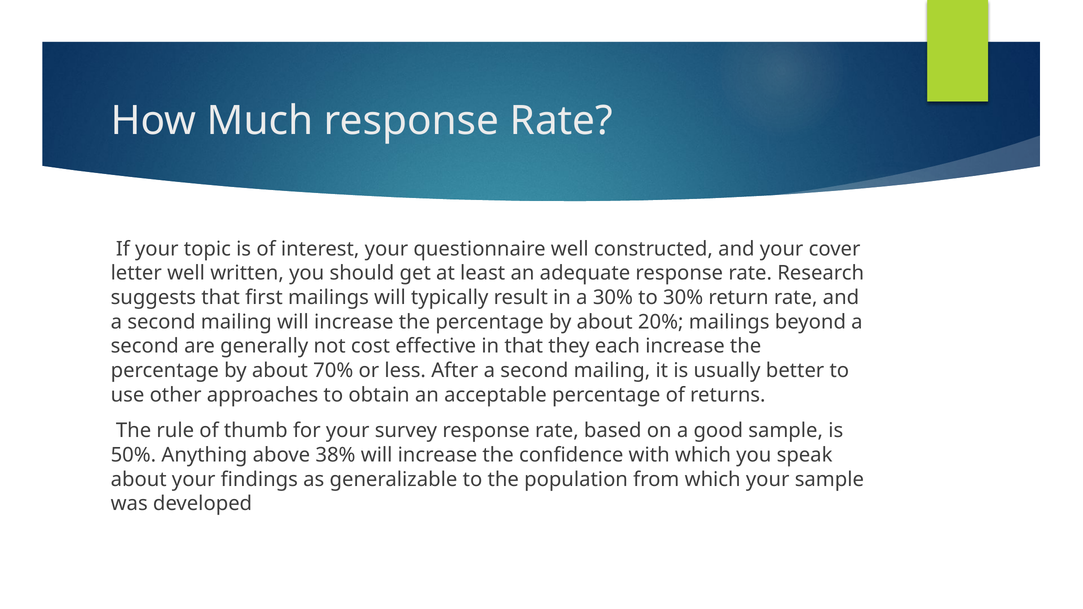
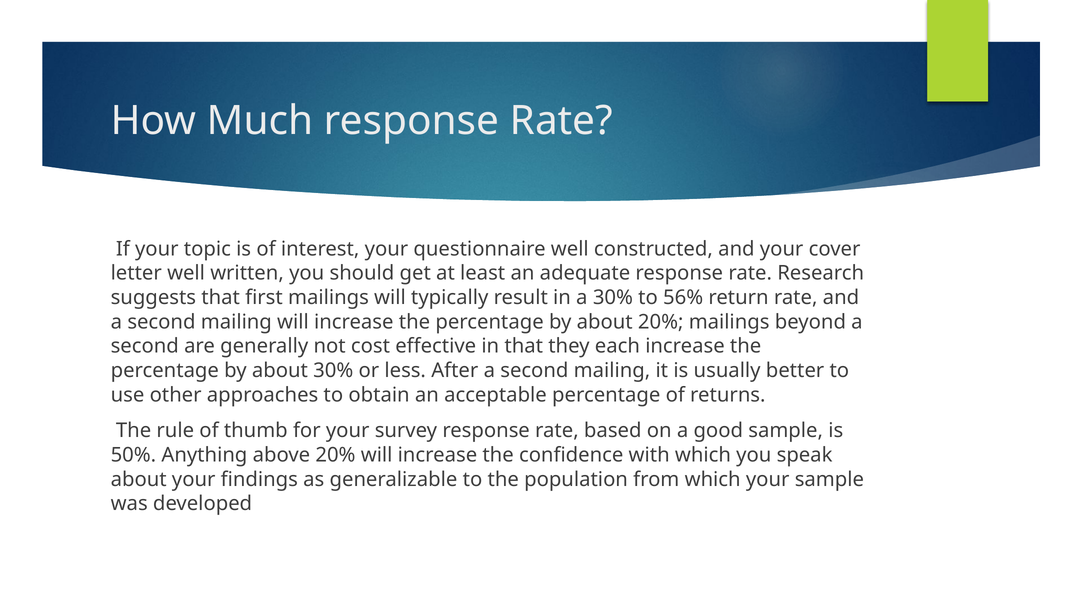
to 30%: 30% -> 56% (683, 298)
about 70%: 70% -> 30% (333, 371)
above 38%: 38% -> 20% (335, 455)
